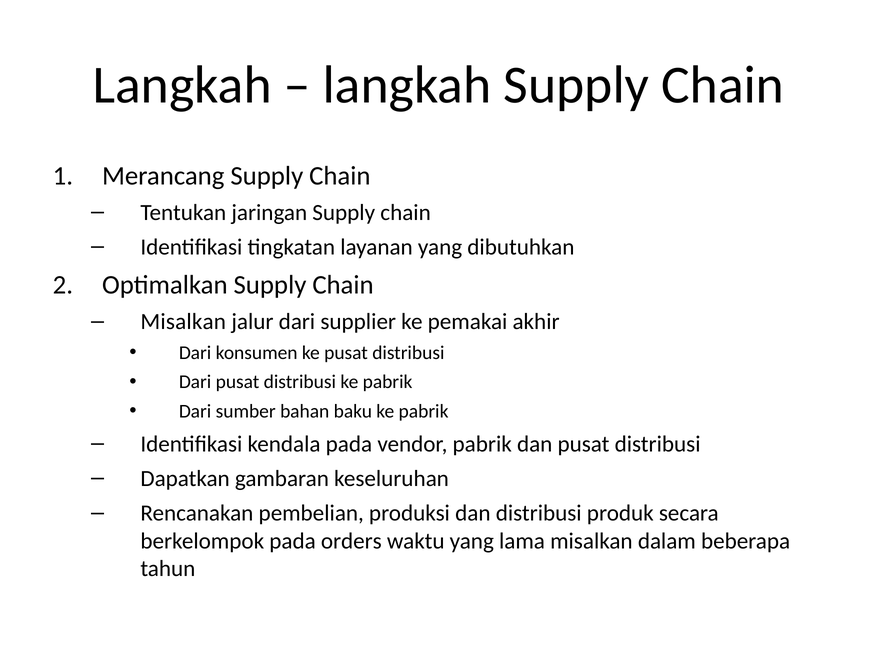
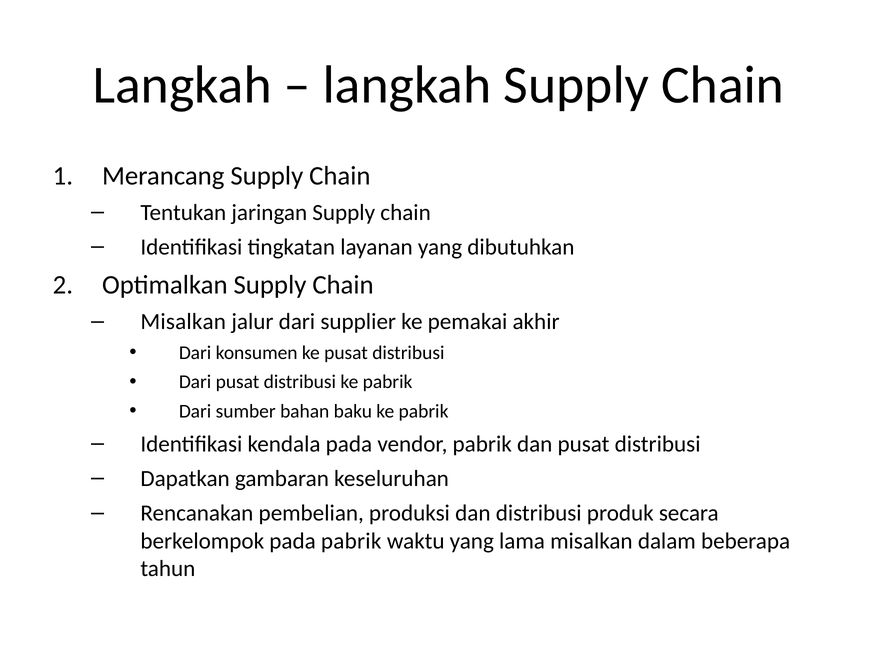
pada orders: orders -> pabrik (351, 541)
